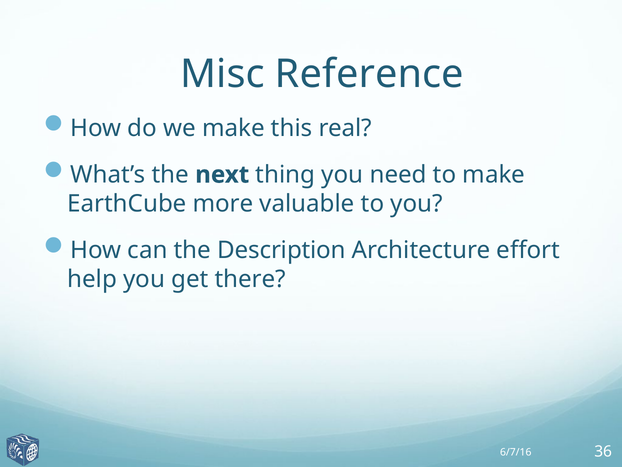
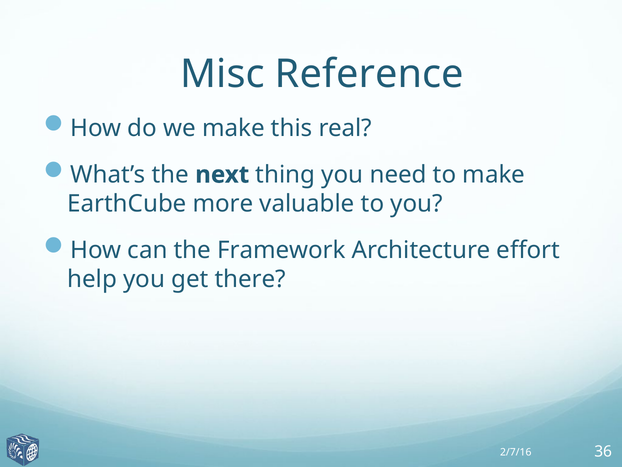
Description: Description -> Framework (281, 250)
6/7/16: 6/7/16 -> 2/7/16 (516, 452)
